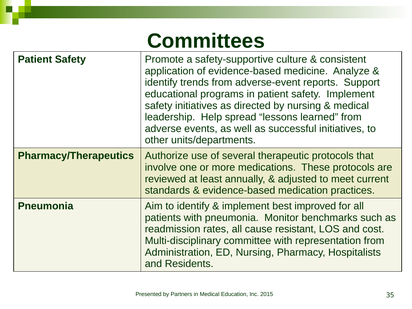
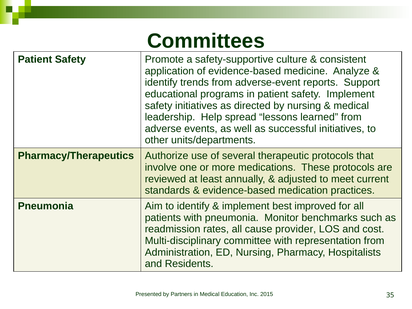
resistant: resistant -> provider (296, 229)
